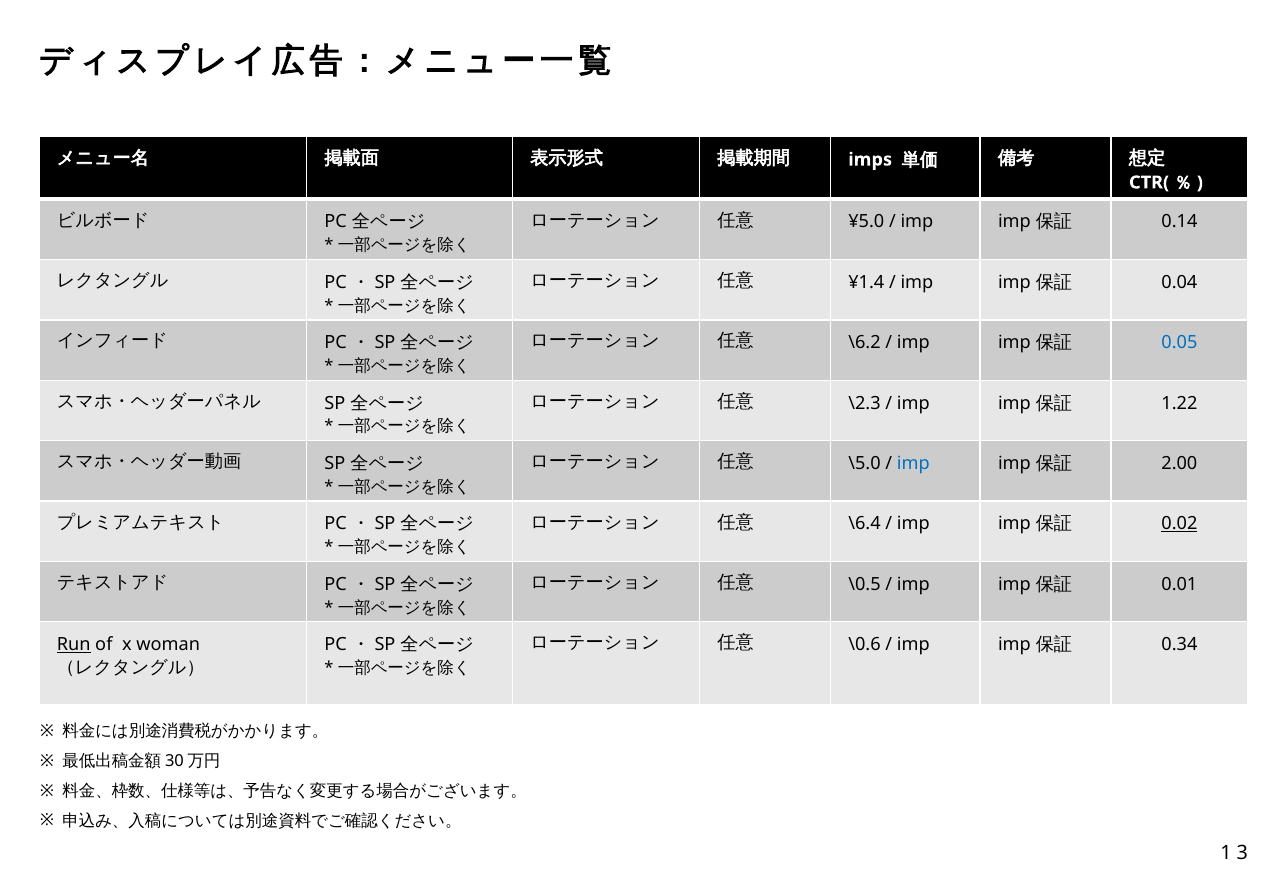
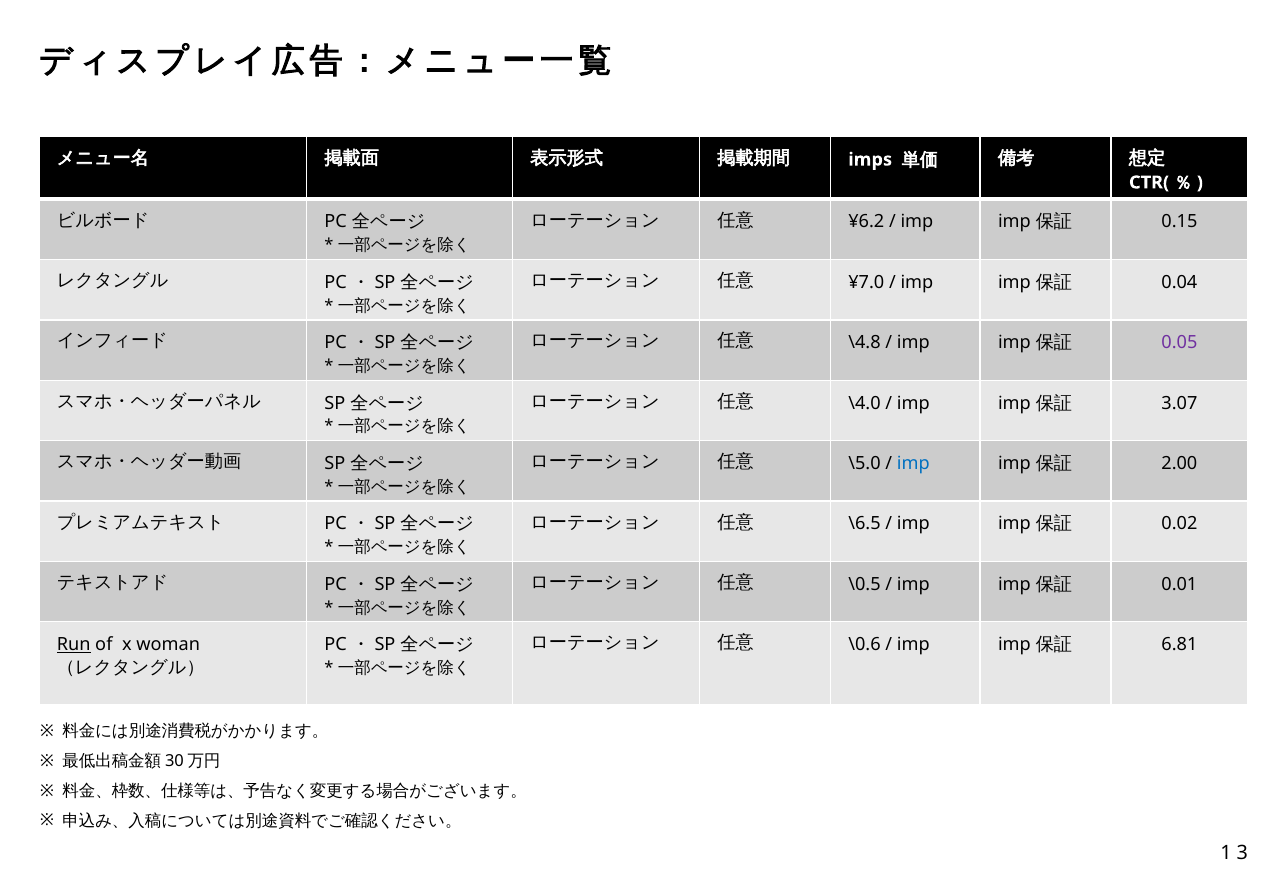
¥5.0: ¥5.0 -> ¥6.2 (866, 222)
0.14: 0.14 -> 0.15 (1179, 222)
¥1.4: ¥1.4 -> ¥7.0 (866, 282)
\6.2: \6.2 -> \4.8 (865, 343)
0.05 colour: blue -> purple (1179, 343)
\2.3: \2.3 -> \4.0 (865, 403)
1.22: 1.22 -> 3.07 (1179, 403)
\6.4: \6.4 -> \6.5 (865, 524)
0.02 underline: present -> none (1179, 524)
0.34: 0.34 -> 6.81 (1179, 645)
